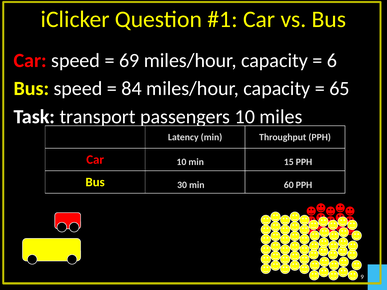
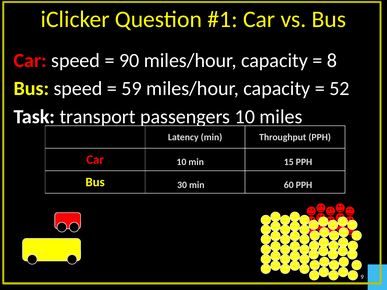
69: 69 -> 90 (129, 61)
6: 6 -> 8 (332, 61)
84: 84 -> 59 (132, 89)
65: 65 -> 52 (339, 89)
